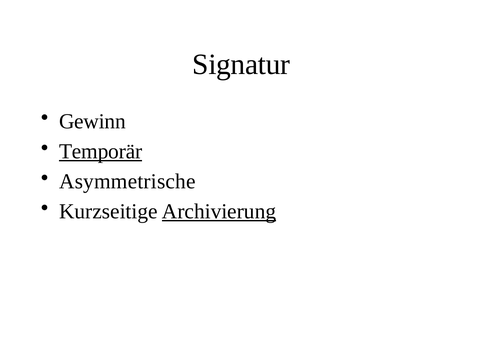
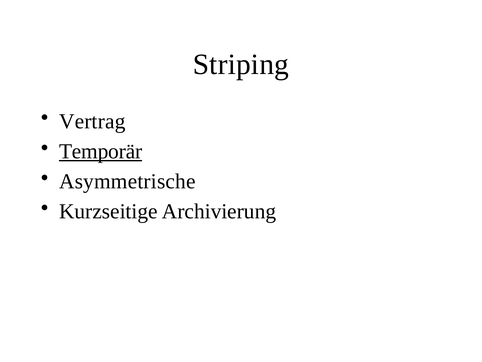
Signatur: Signatur -> Striping (241, 64)
Gewinn: Gewinn -> Vertrag (92, 121)
Archivierung underline: present -> none (219, 211)
